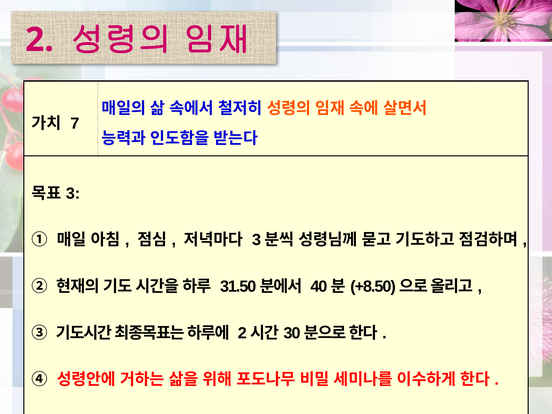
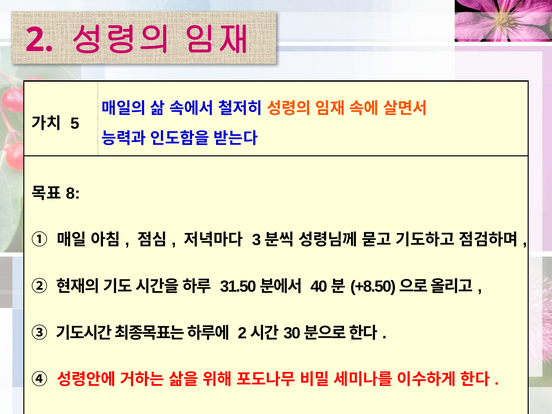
7: 7 -> 5 (75, 124)
3: 3 -> 8 (73, 193)
